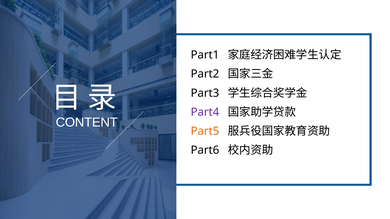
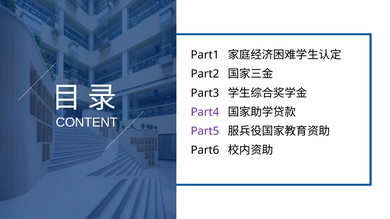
Part5 colour: orange -> purple (205, 131)
